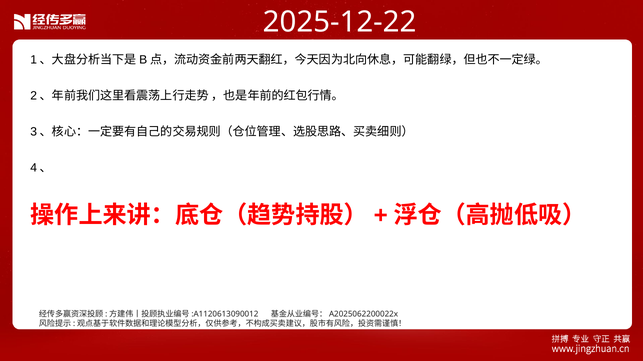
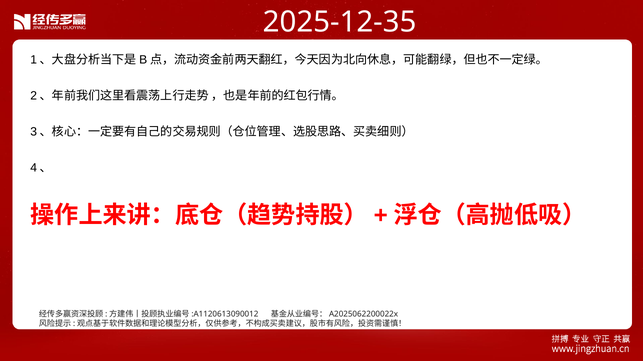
2025-12-22: 2025-12-22 -> 2025-12-35 (340, 22)
